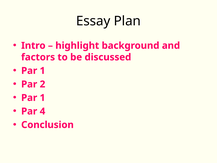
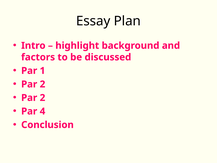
1: 1 -> 2 (42, 98)
